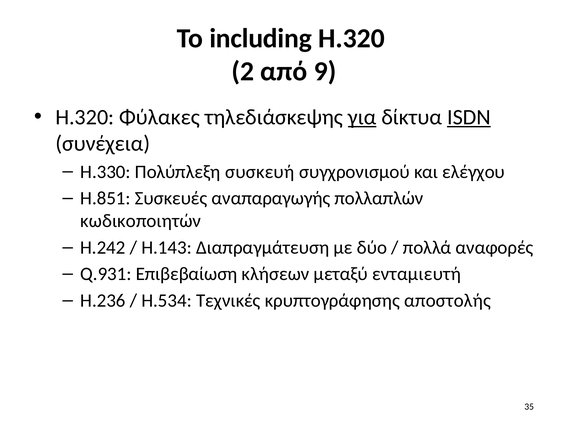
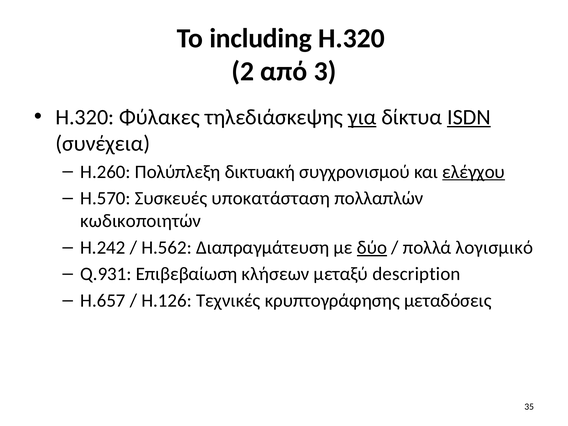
9: 9 -> 3 (325, 72)
H.330: H.330 -> H.260 (105, 172)
συσκευή: συσκευή -> δικτυακή (260, 172)
ελέγχου underline: none -> present (474, 172)
H.851: H.851 -> H.570 (105, 198)
αναπαραγωγής: αναπαραγωγής -> υποκατάσταση (271, 198)
Η.143: Η.143 -> Η.562 (167, 247)
δύο underline: none -> present (372, 247)
αναφορές: αναφορές -> λογισμικό (494, 247)
ενταμιευτή: ενταμιευτή -> description (416, 274)
H.236: H.236 -> H.657 (103, 300)
H.534: H.534 -> H.126 (167, 300)
αποστολής: αποστολής -> μεταδόσεις (448, 300)
